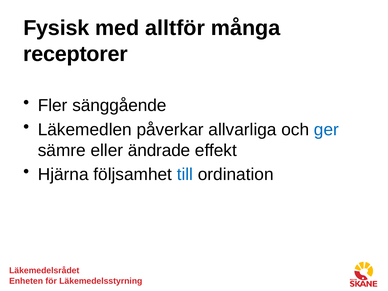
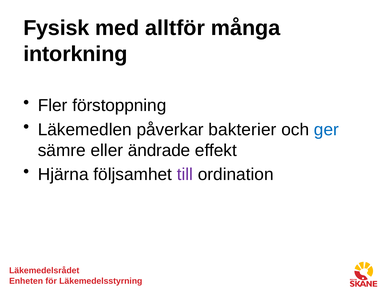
receptorer: receptorer -> intorkning (75, 54)
sänggående: sänggående -> förstoppning (119, 106)
allvarliga: allvarliga -> bakterier (242, 130)
till colour: blue -> purple (185, 175)
